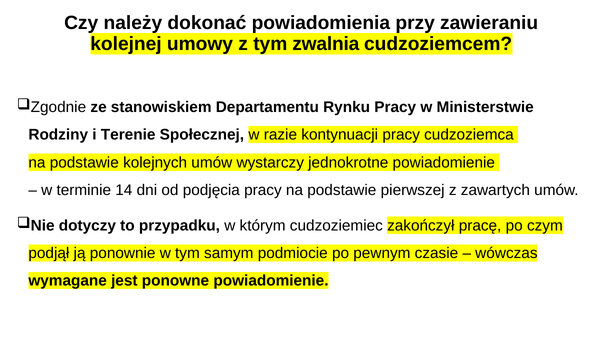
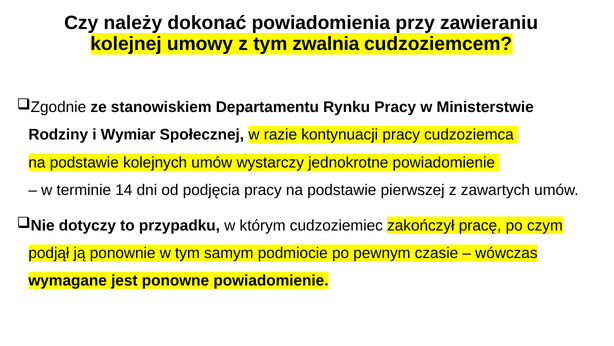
Terenie: Terenie -> Wymiar (128, 135)
